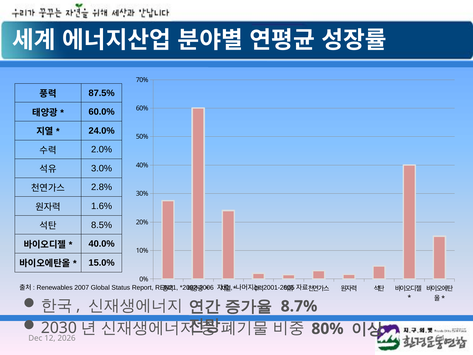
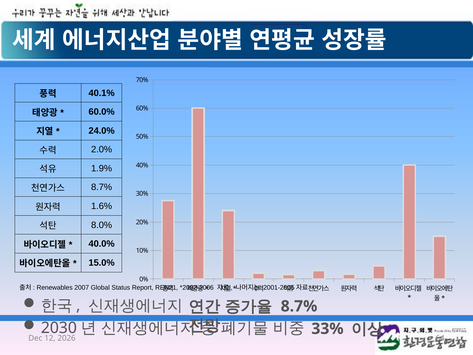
87.5%: 87.5% -> 40.1% (102, 93)
3.0%: 3.0% -> 1.9% (102, 168)
2.8%: 2.8% -> 8.7% (102, 187)
8.5%: 8.5% -> 8.0% (102, 225)
80%: 80% -> 33% (327, 329)
